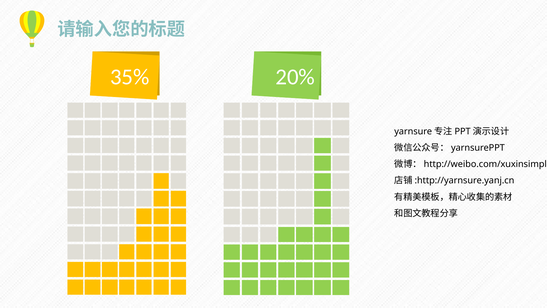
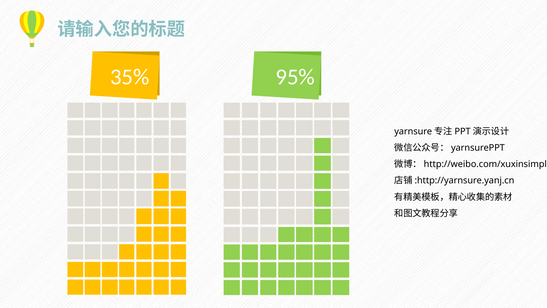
20%: 20% -> 95% (295, 77)
